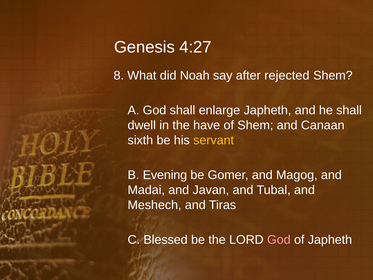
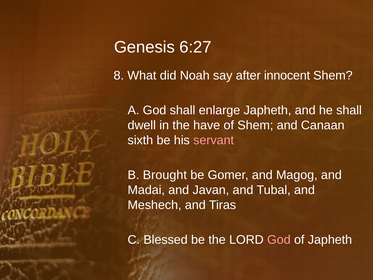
4:27: 4:27 -> 6:27 (196, 47)
rejected: rejected -> innocent (287, 75)
servant colour: yellow -> pink (214, 140)
Evening: Evening -> Brought (165, 175)
